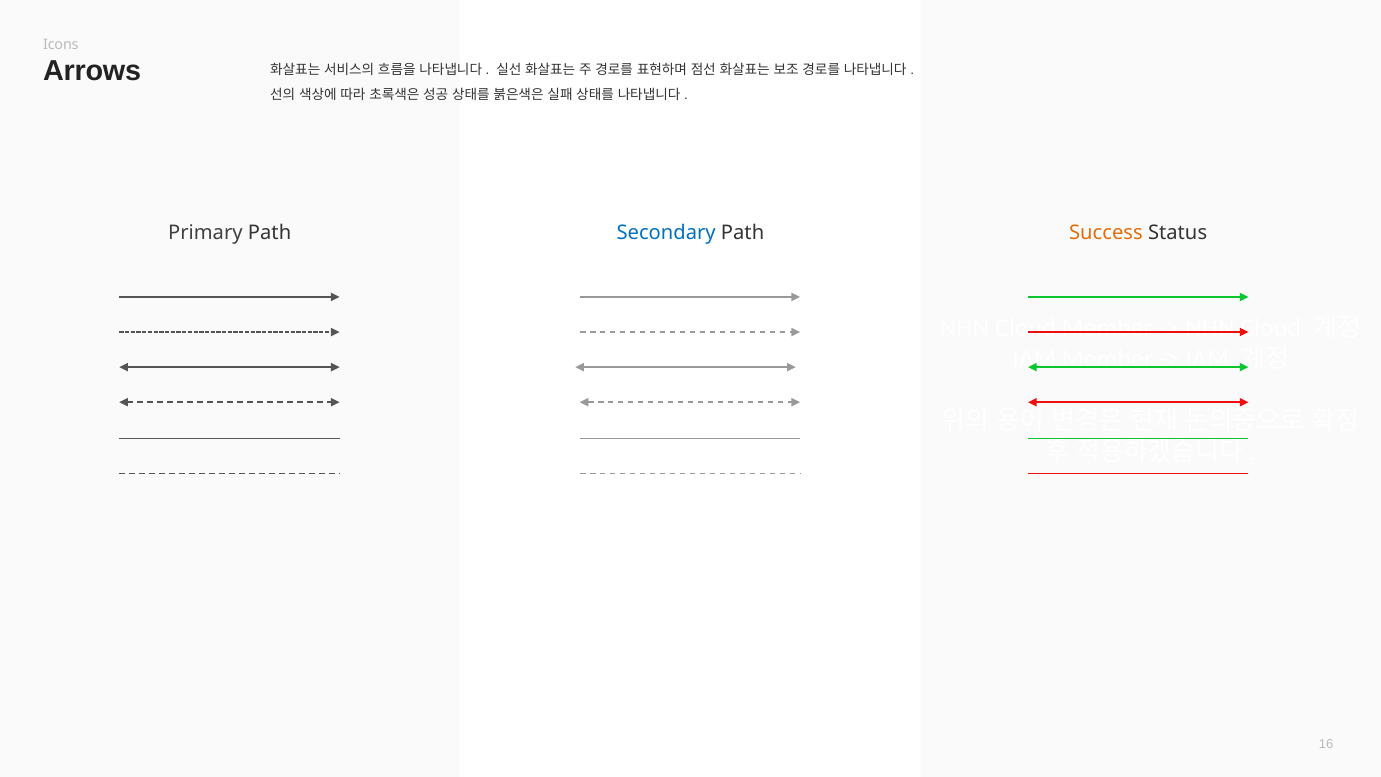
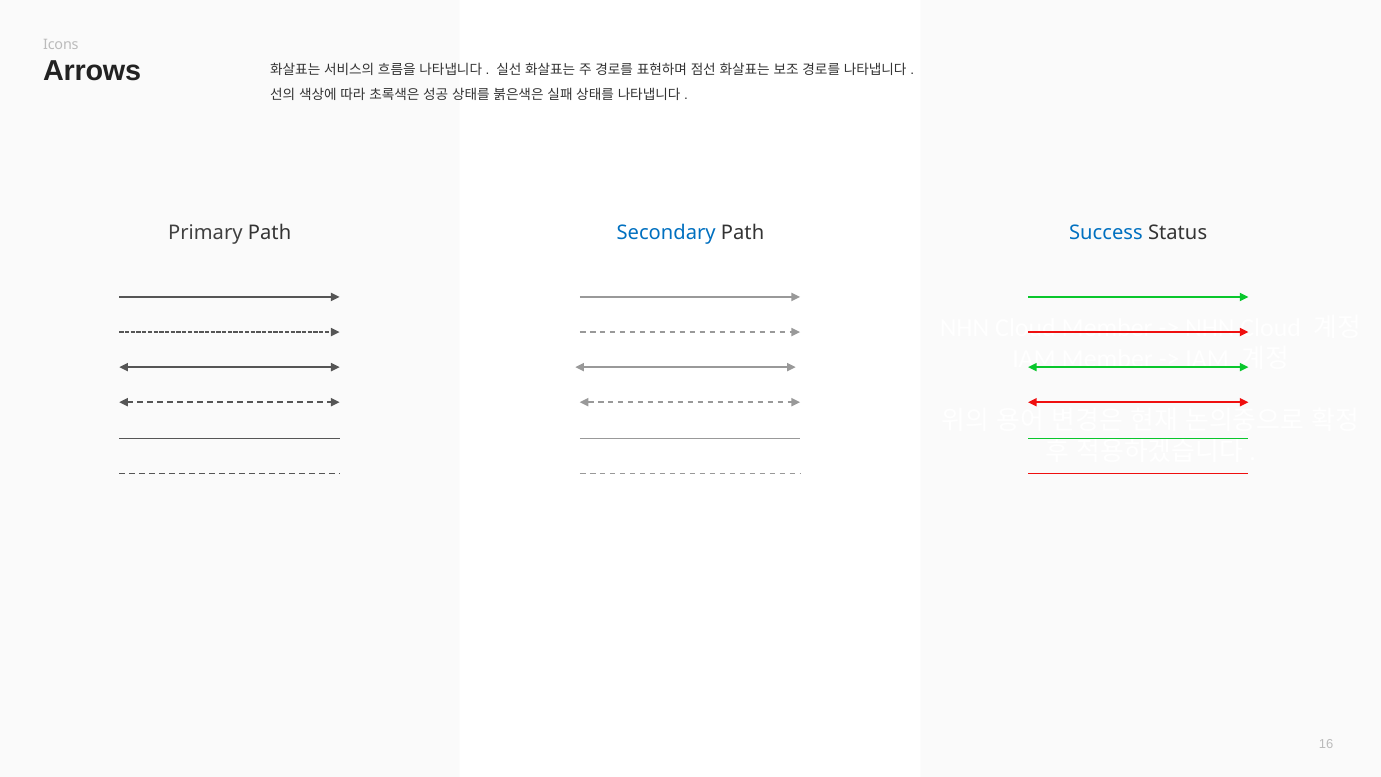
Success colour: orange -> blue (1106, 233)
